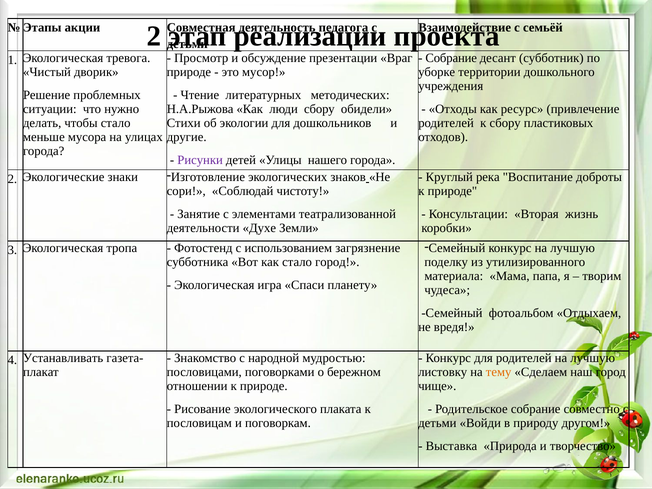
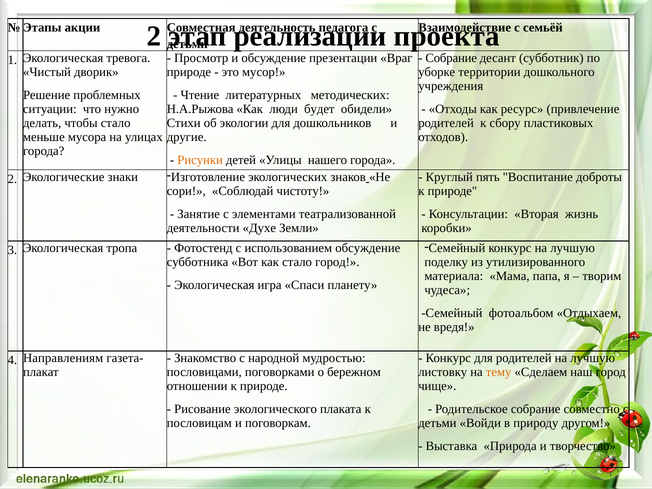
люди сбору: сбору -> будет (319, 109)
Рисунки colour: purple -> orange (200, 160)
река: река -> пять (488, 177)
использованием загрязнение: загрязнение -> обсуждение (368, 248)
Устанавливать: Устанавливать -> Направлениям (63, 358)
